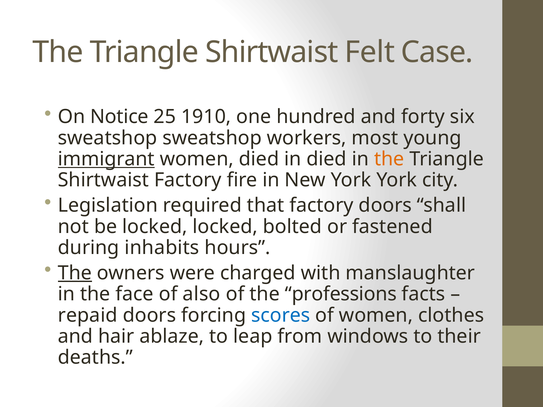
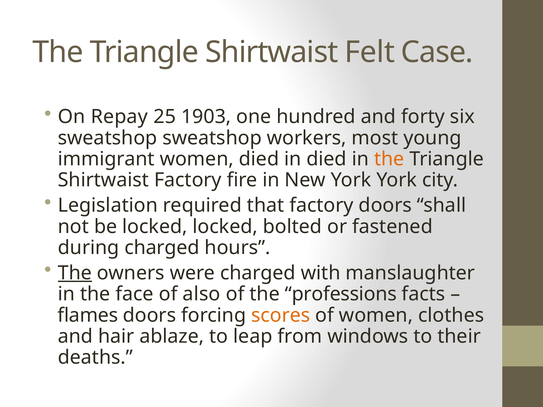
Notice: Notice -> Repay (119, 117)
1910: 1910 -> 1903 (206, 117)
immigrant underline: present -> none (106, 159)
during inhabits: inhabits -> charged (162, 248)
repaid: repaid -> flames (88, 315)
scores colour: blue -> orange (281, 315)
